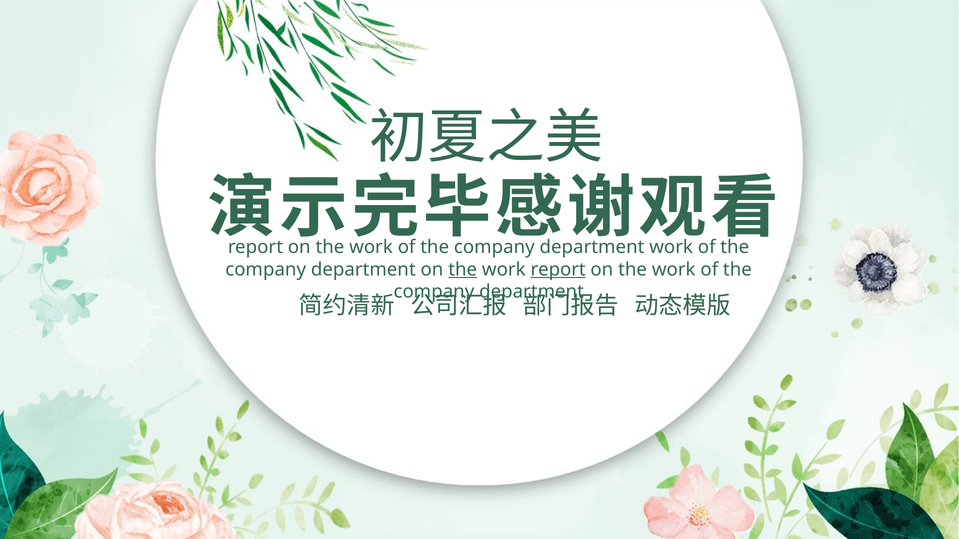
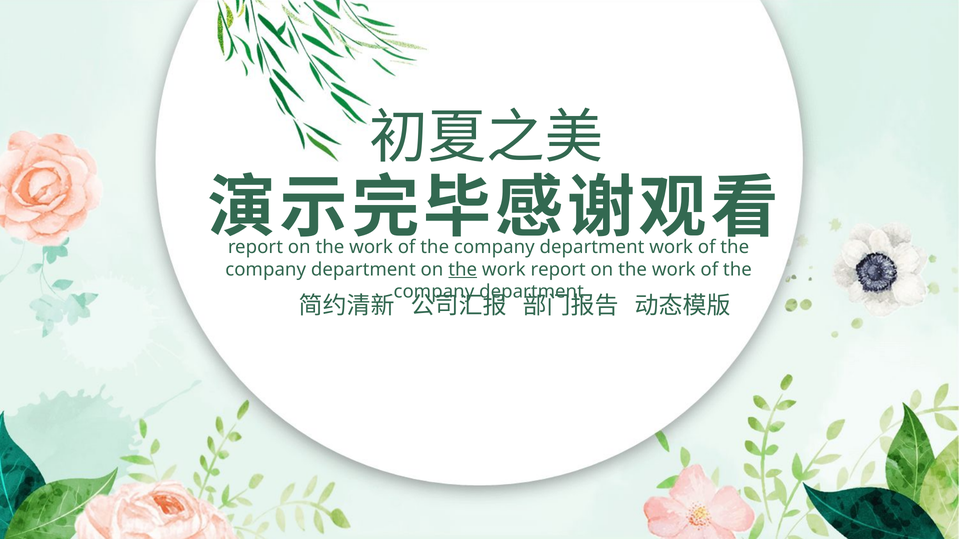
report underline: present -> none (558, 270)
